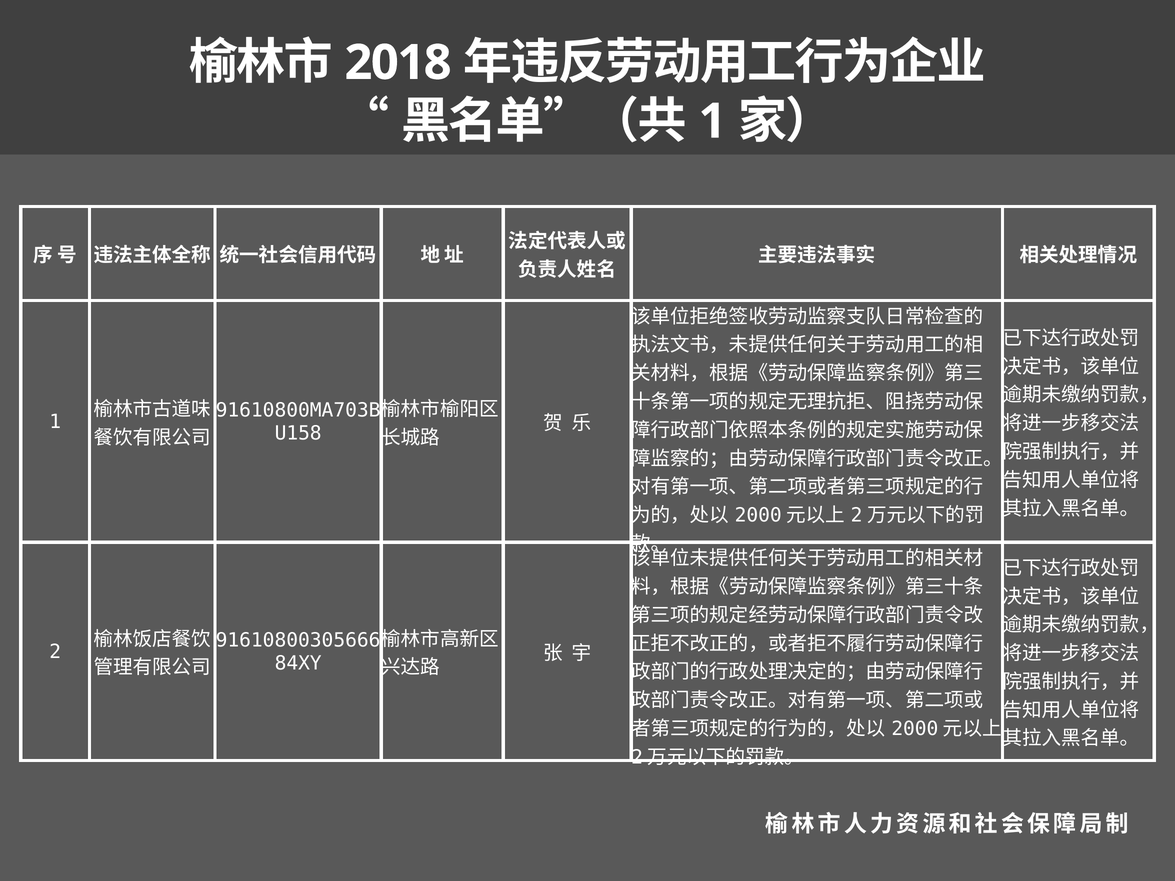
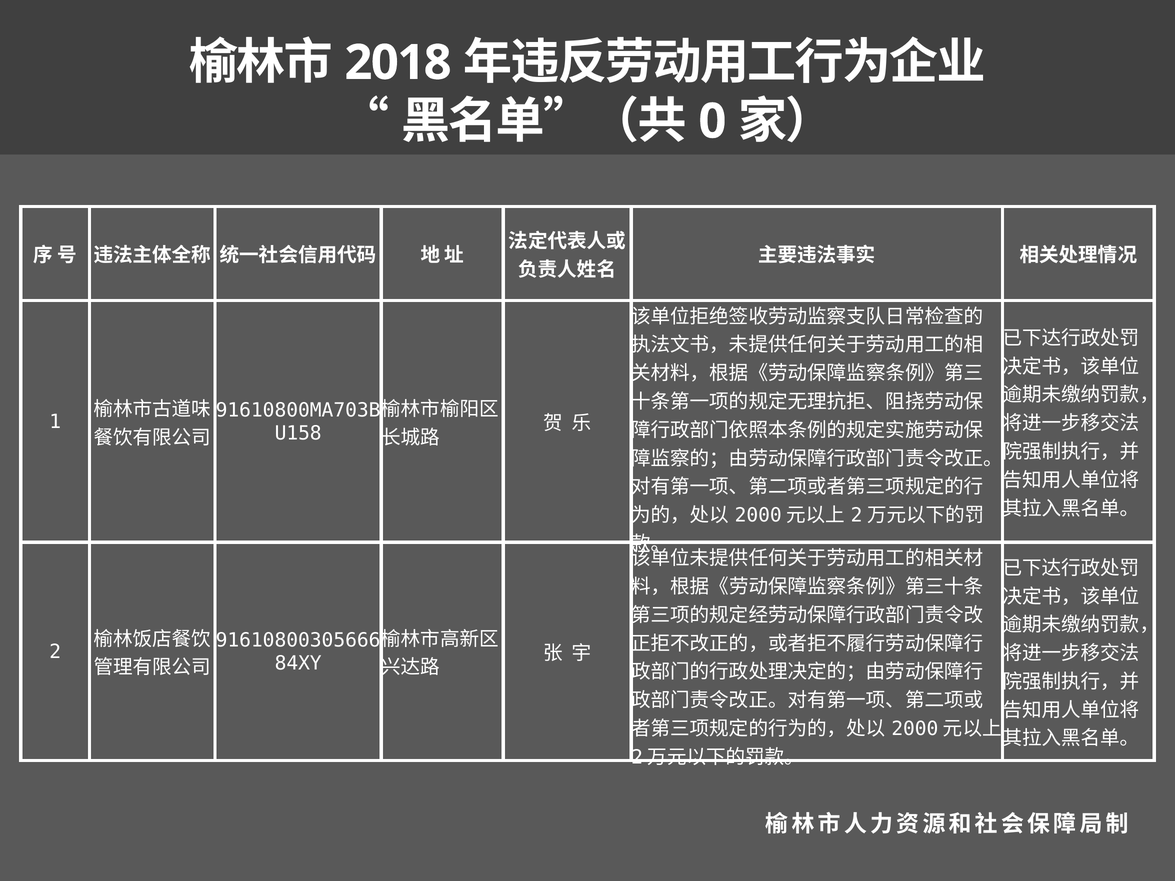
1: 1 -> 0 (712, 122)
